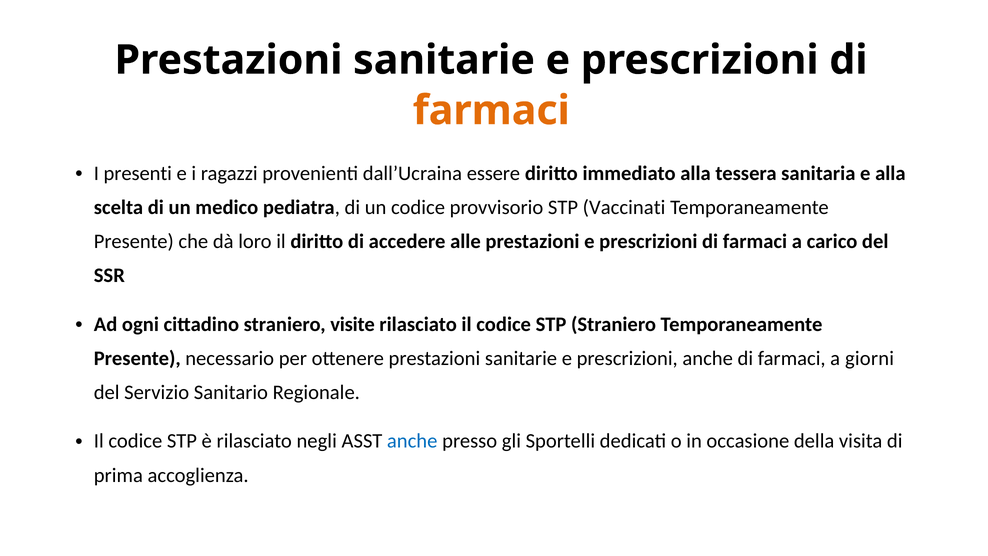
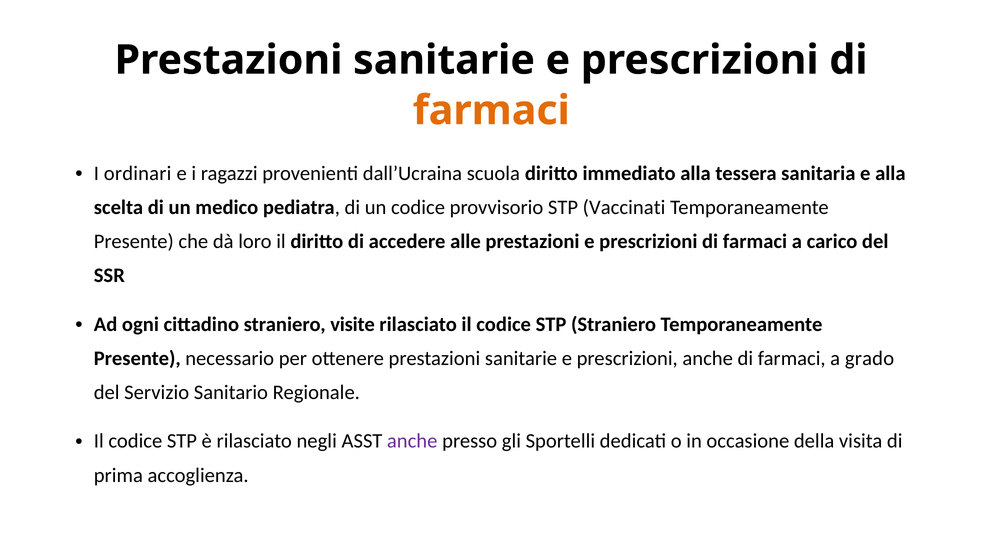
presenti: presenti -> ordinari (138, 173)
essere: essere -> scuola (493, 173)
giorni: giorni -> grado (870, 358)
anche colour: blue -> purple (412, 441)
